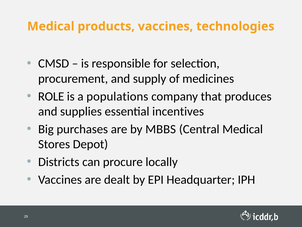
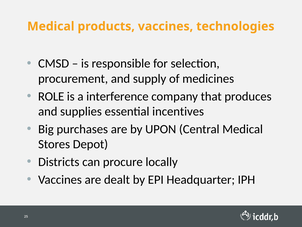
populations: populations -> interference (117, 96)
MBBS: MBBS -> UPON (161, 129)
